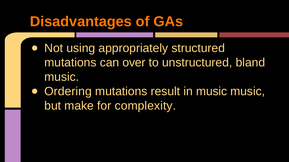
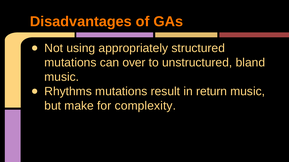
Ordering: Ordering -> Rhythms (68, 92)
in music: music -> return (212, 92)
